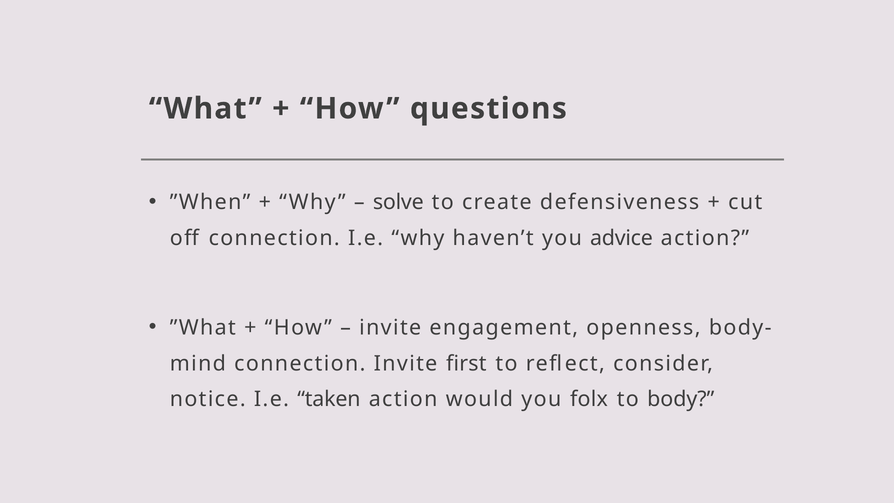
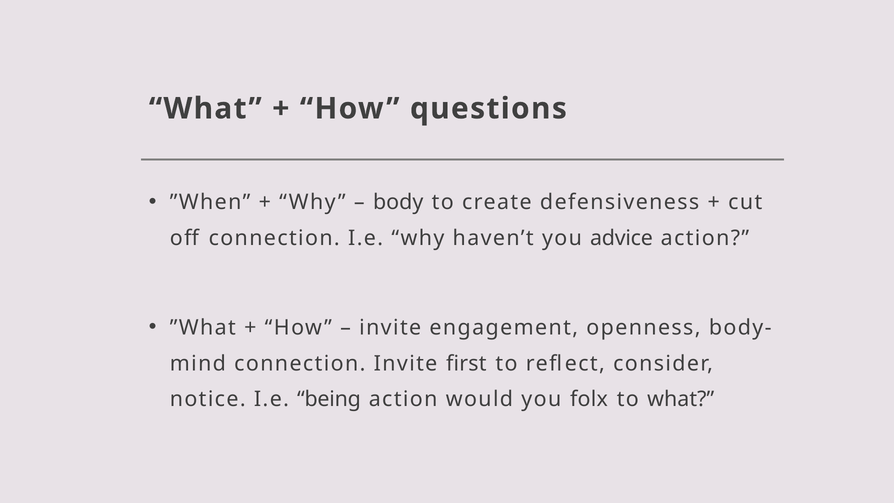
solve: solve -> body (398, 202)
taken: taken -> being (329, 399)
to body: body -> what (681, 399)
